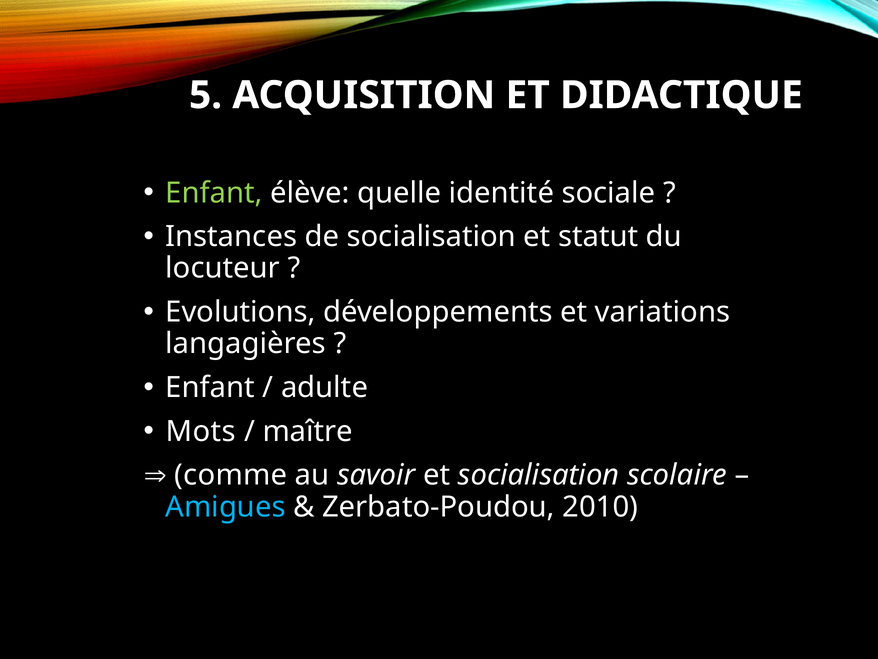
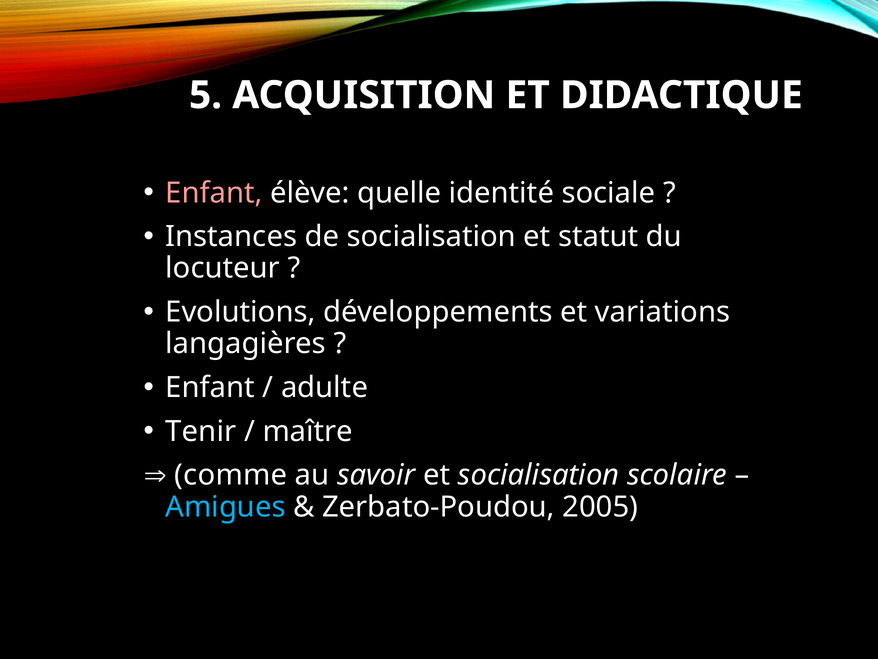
Enfant colour: light green -> pink (214, 193)
Mots: Mots -> Tenir (201, 431)
2010: 2010 -> 2005 (600, 506)
